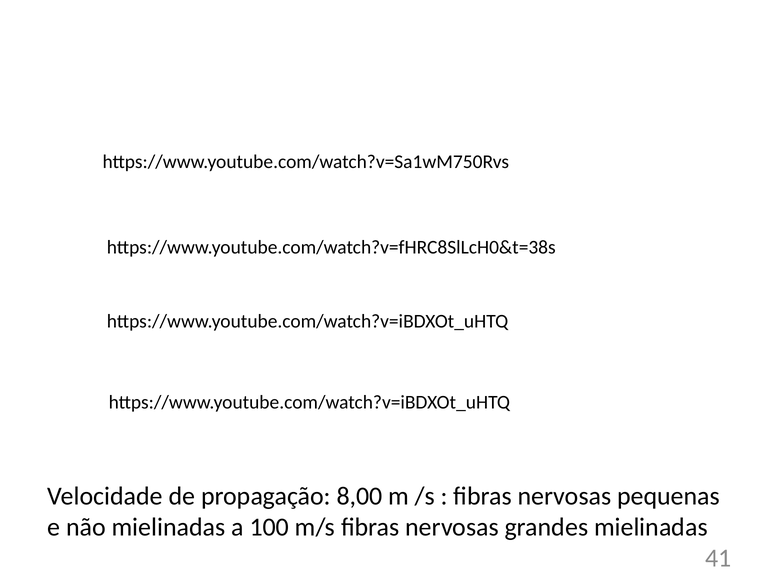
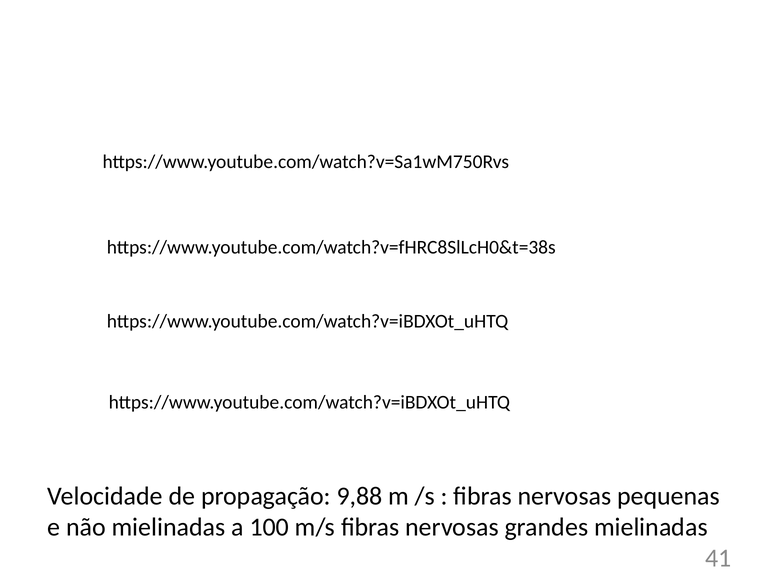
8,00: 8,00 -> 9,88 (360, 496)
